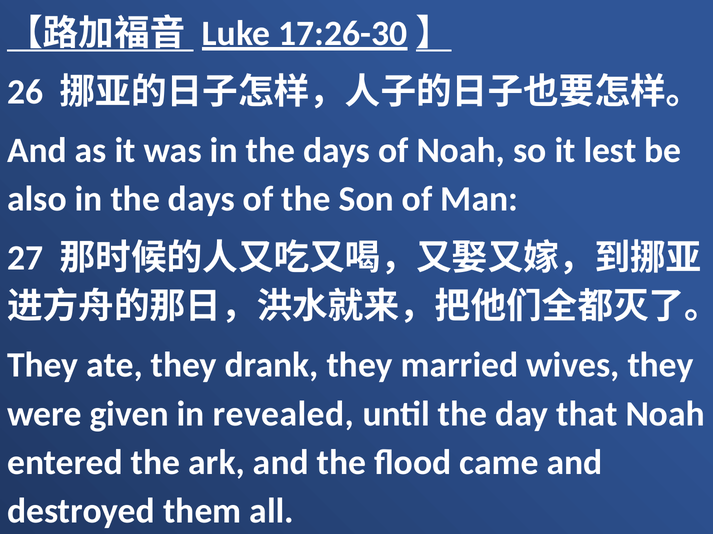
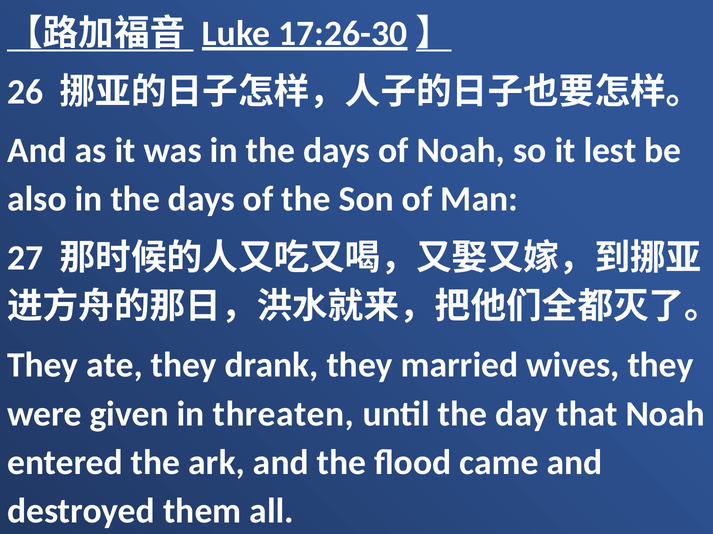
revealed: revealed -> threaten (283, 414)
